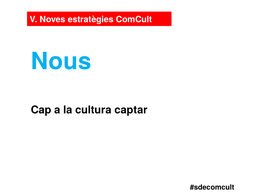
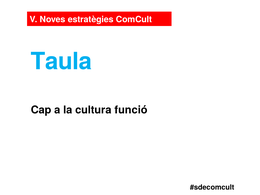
Nous: Nous -> Taula (61, 62)
captar: captar -> funció (131, 110)
